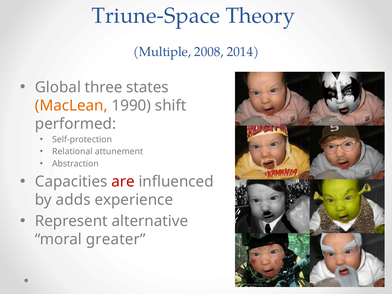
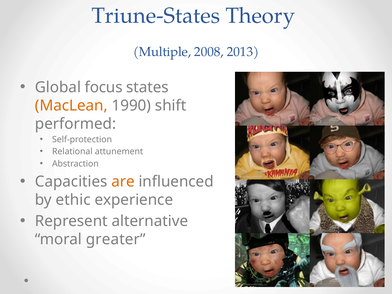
Triune-Space: Triune-Space -> Triune-States (156, 16)
2014: 2014 -> 2013 (243, 52)
three: three -> focus (104, 87)
are colour: red -> orange (123, 182)
adds: adds -> ethic (73, 200)
